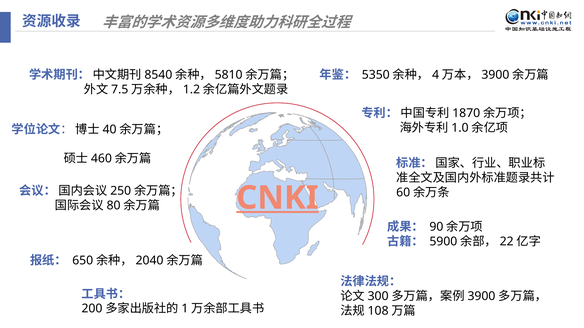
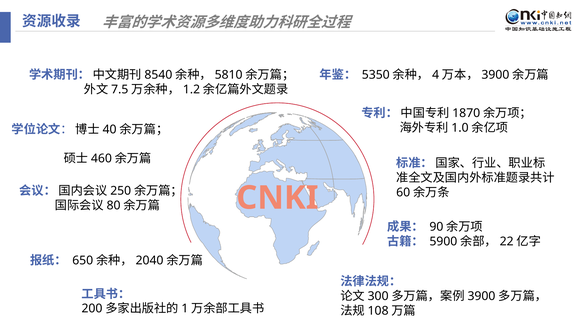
CNKI underline: present -> none (277, 198)
